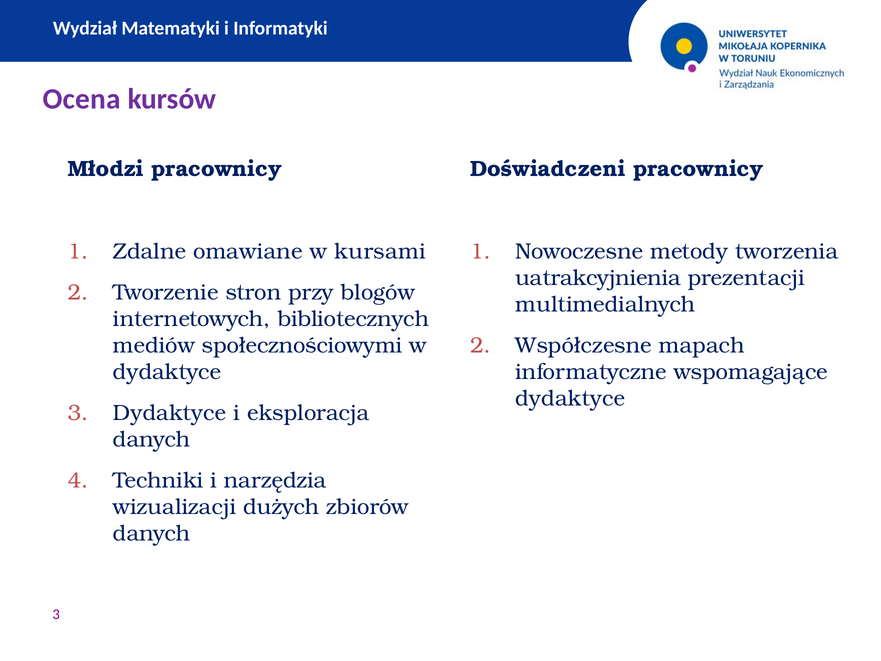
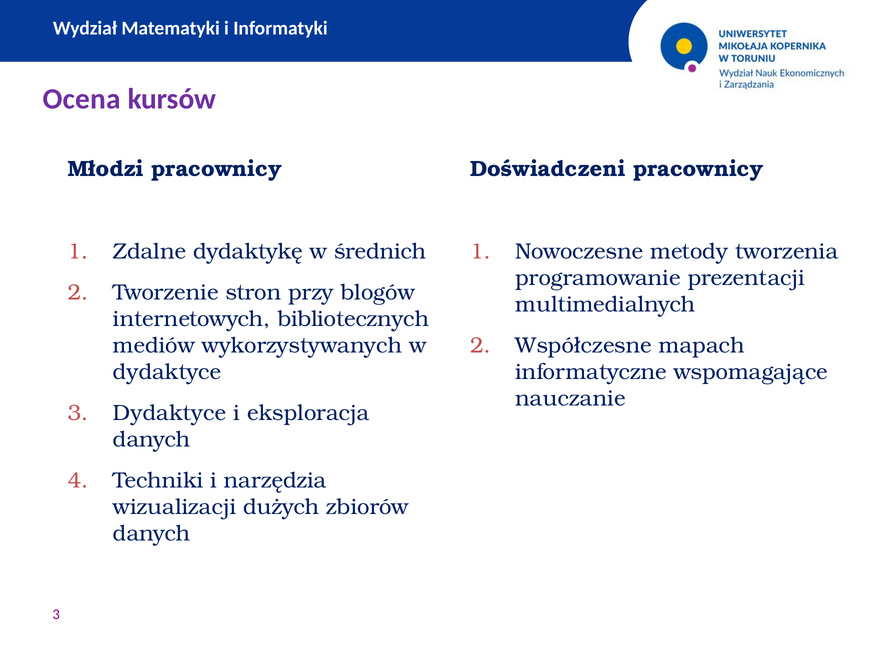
omawiane: omawiane -> dydaktykę (248, 251)
kursami: kursami -> średnich (380, 251)
uatrakcyjnienia: uatrakcyjnienia -> programowanie (598, 278)
społecznościowymi: społecznościowymi -> wykorzystywanych (302, 345)
dydaktyce: dydaktyce -> nauczanie (570, 398)
